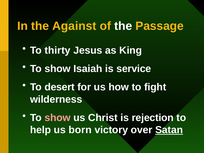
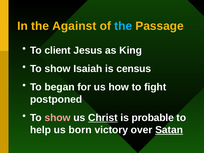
the colour: white -> light blue (123, 26)
thirty: thirty -> client (58, 50)
service: service -> census (134, 69)
desert: desert -> began (60, 87)
wilderness: wilderness -> postponed (56, 99)
Christ underline: none -> present (103, 118)
rejection: rejection -> probable (153, 118)
